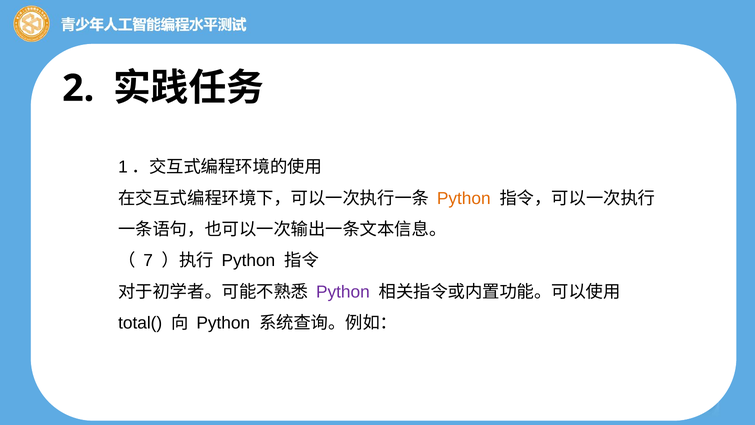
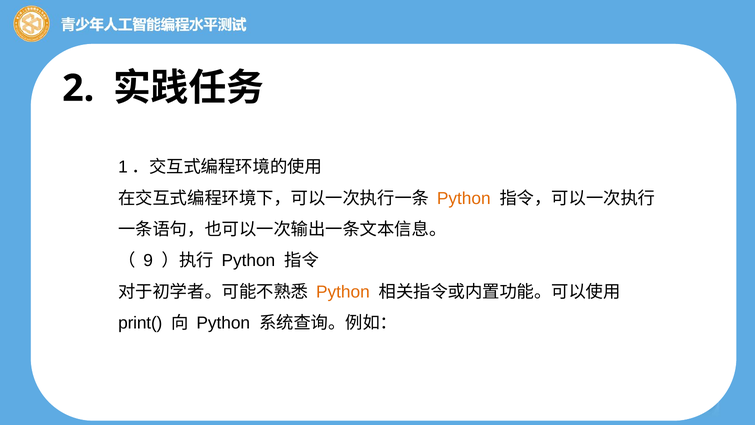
7: 7 -> 9 (148, 261)
Python colour: purple -> orange (343, 292)
total(: total( -> print( (140, 323)
